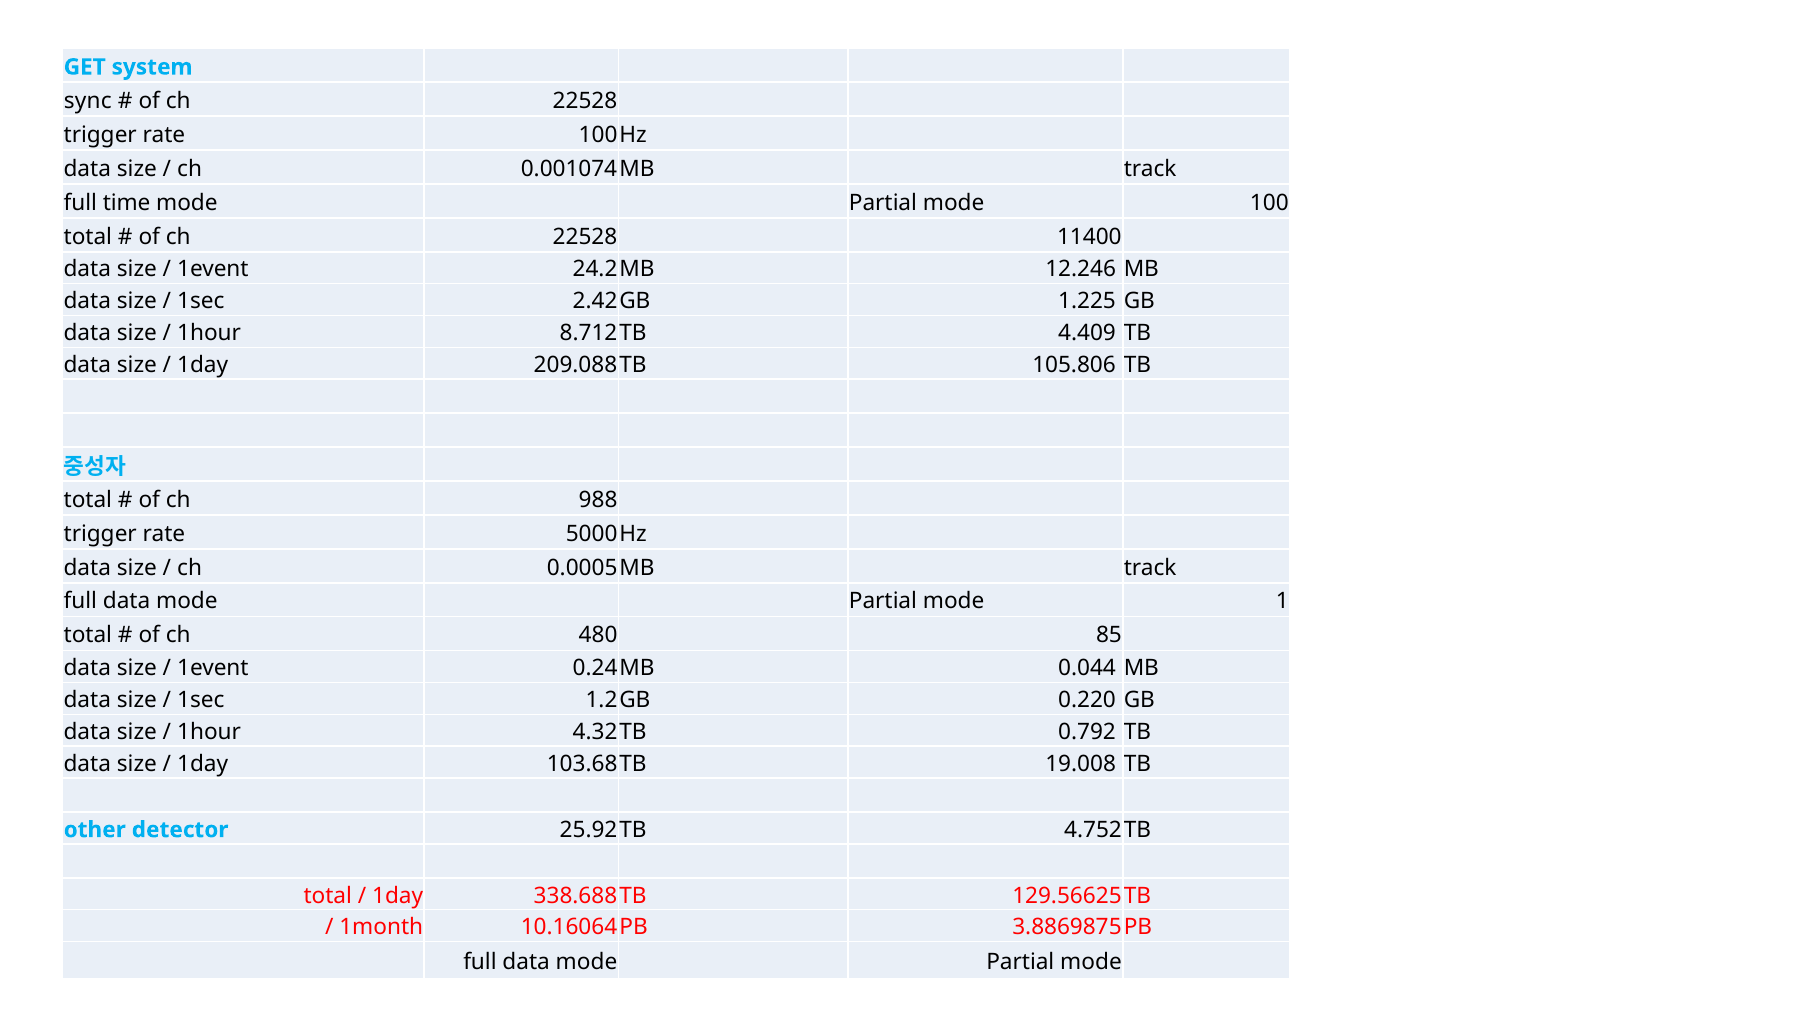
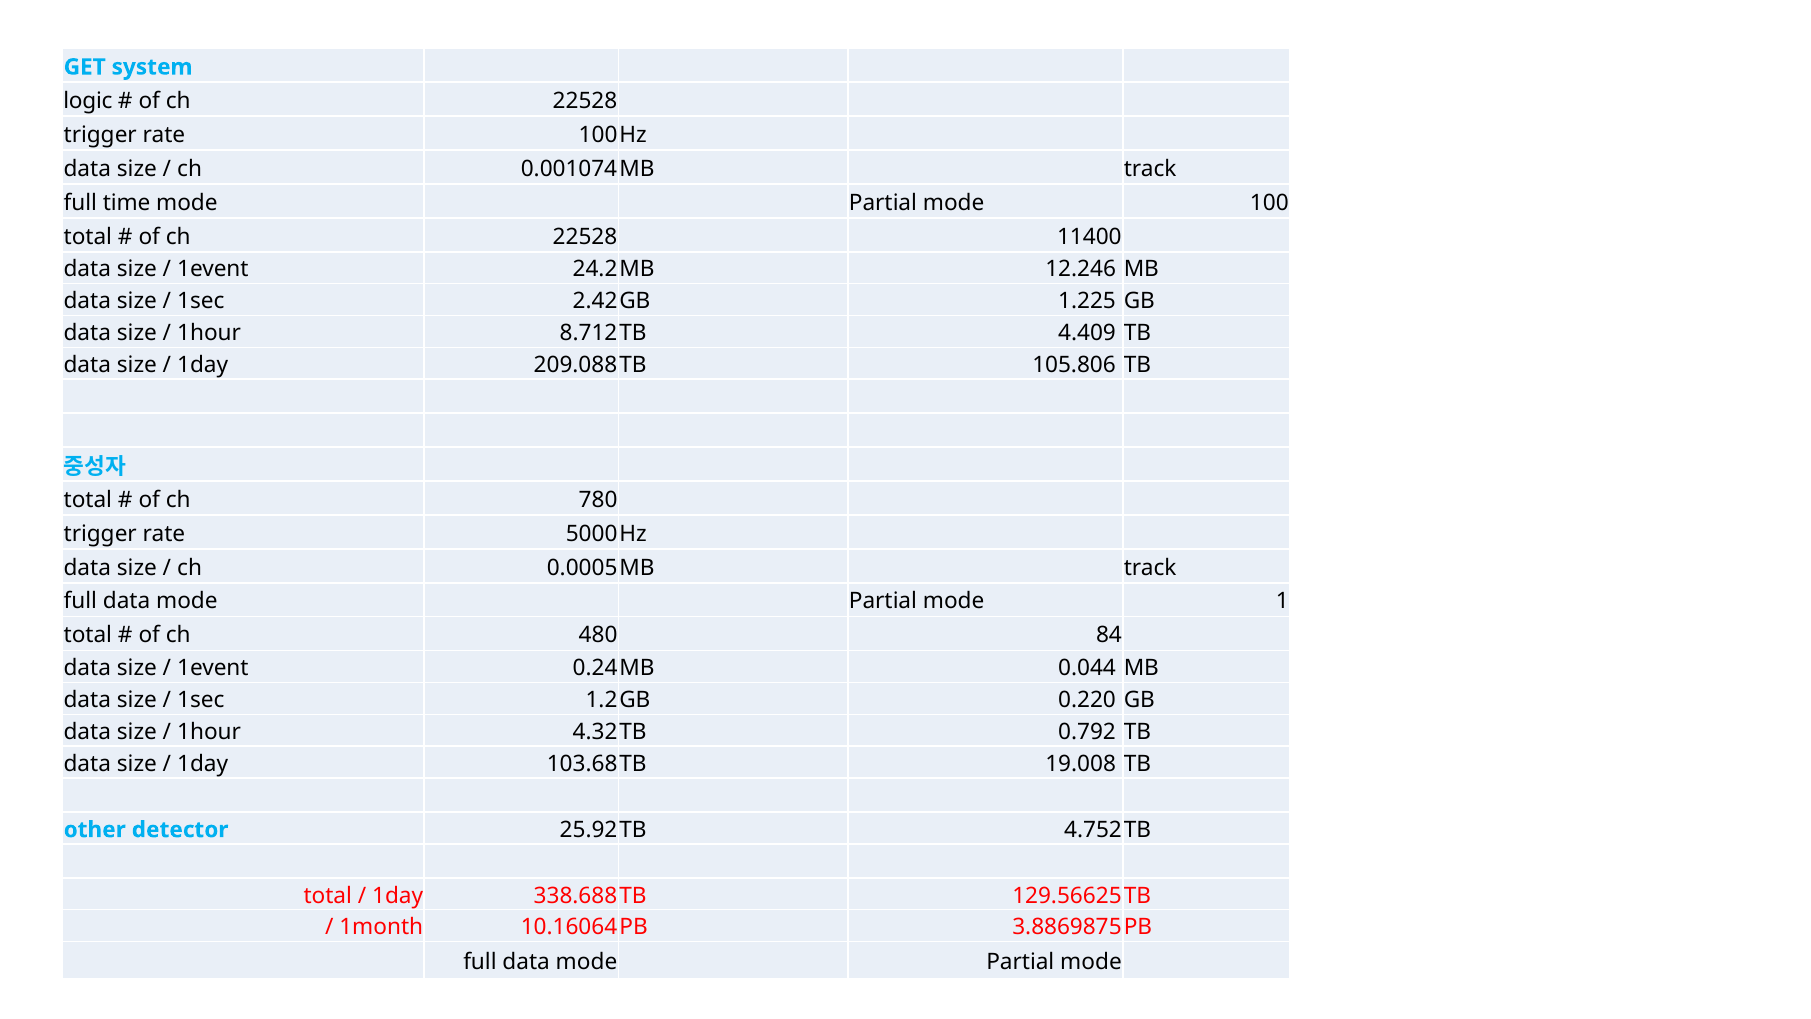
sync: sync -> logic (88, 101)
988: 988 -> 780 (598, 500)
85: 85 -> 84 (1109, 635)
